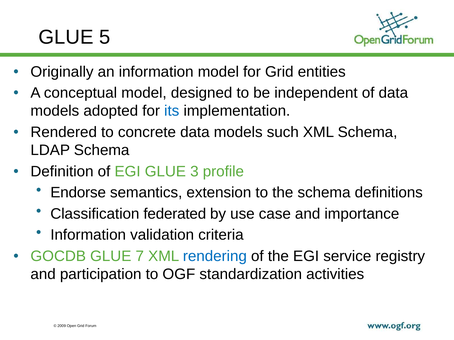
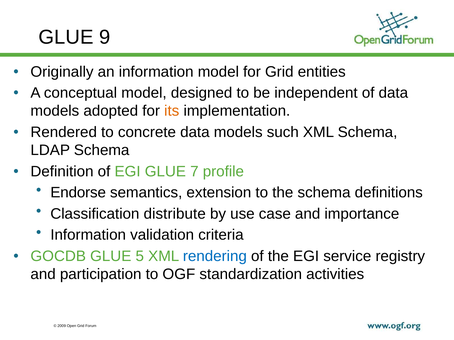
5: 5 -> 9 (105, 37)
its colour: blue -> orange (172, 111)
3: 3 -> 7 (194, 172)
federated: federated -> distribute (175, 214)
7: 7 -> 5 (140, 256)
